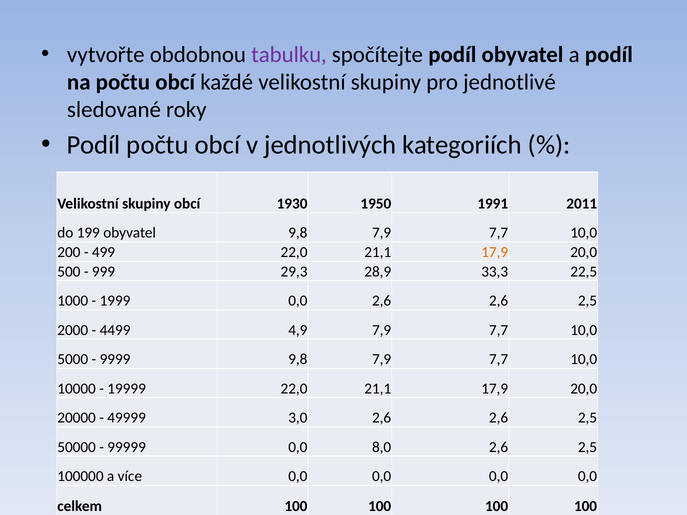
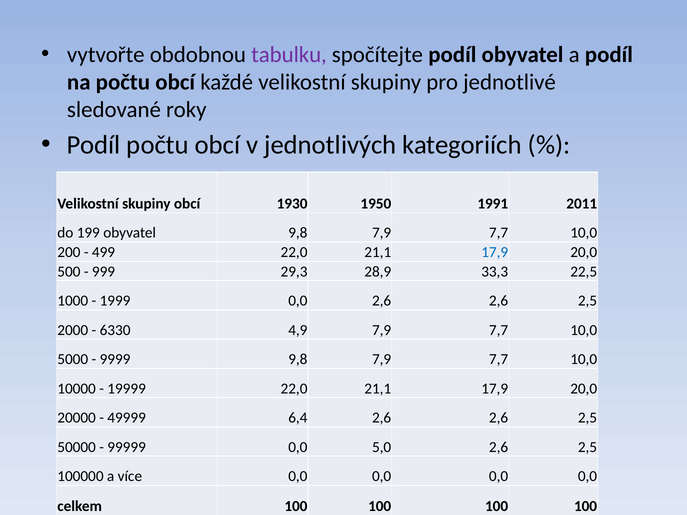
17,9 colour: orange -> blue (495, 252)
4499: 4499 -> 6330 (115, 330)
3,0: 3,0 -> 6,4 (298, 418)
8,0: 8,0 -> 5,0 (382, 447)
